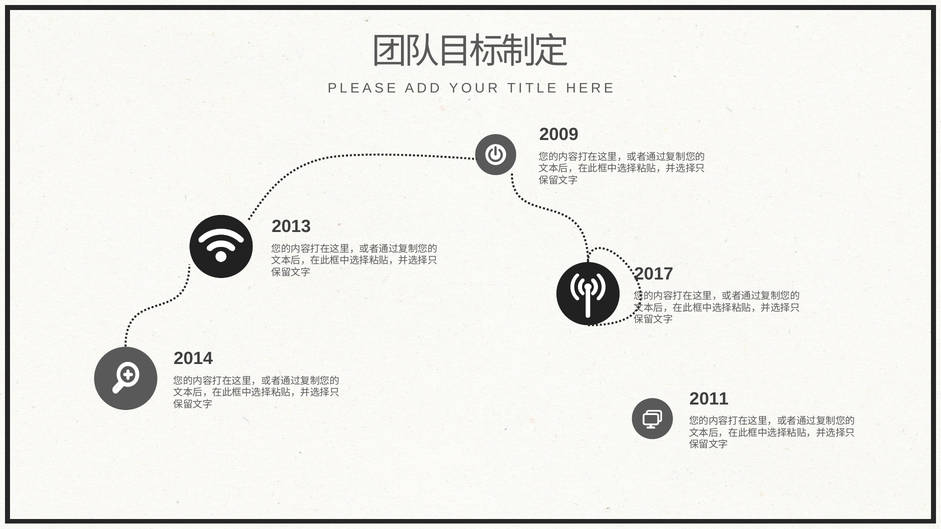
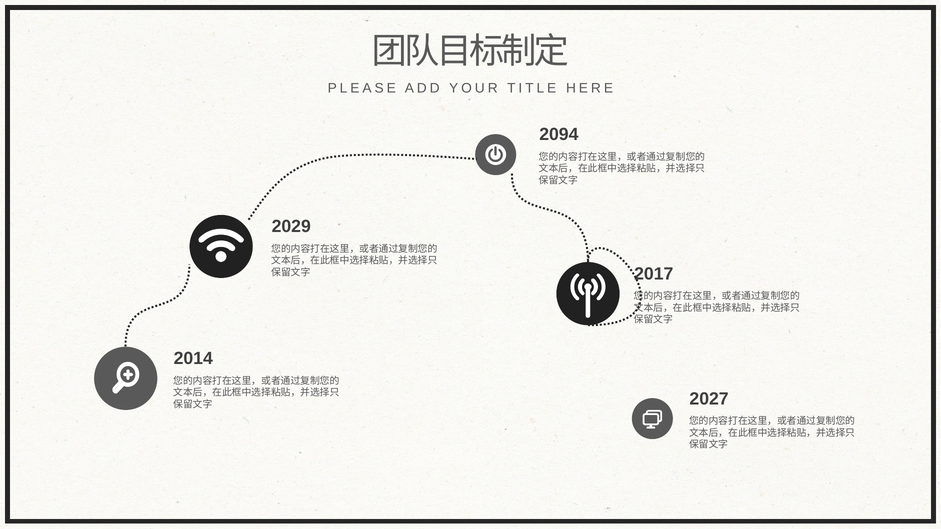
2009: 2009 -> 2094 (559, 134)
2013: 2013 -> 2029 (291, 227)
2011: 2011 -> 2027 (709, 399)
